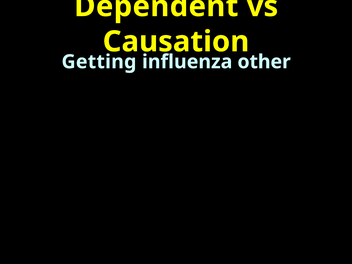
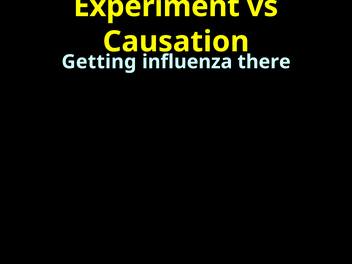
Dependent: Dependent -> Experiment (157, 6)
other: other -> there (264, 62)
